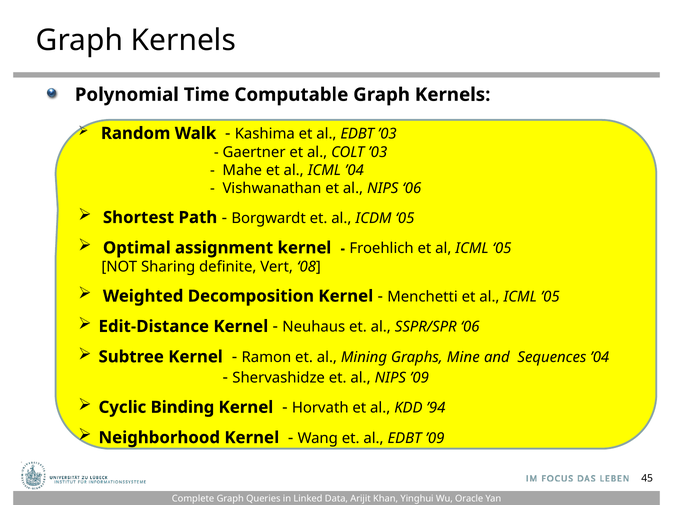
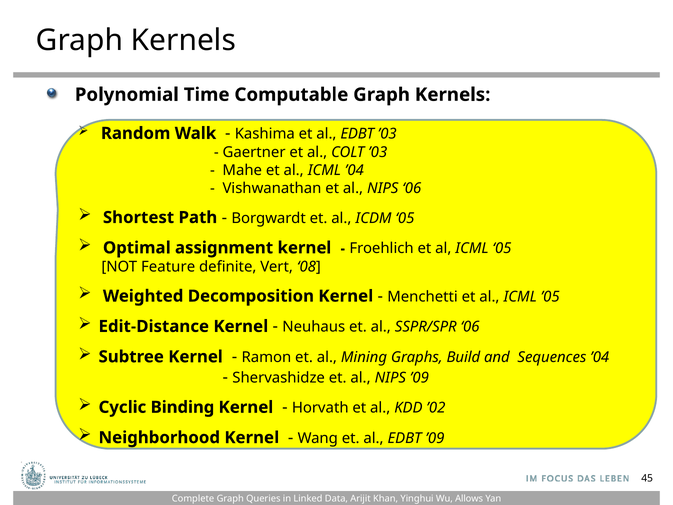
Sharing: Sharing -> Feature (168, 267)
Mine: Mine -> Build (463, 357)
’94: ’94 -> ’02 (436, 408)
Oracle: Oracle -> Allows (469, 498)
